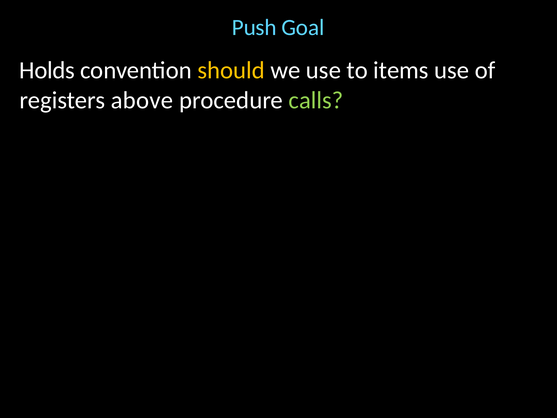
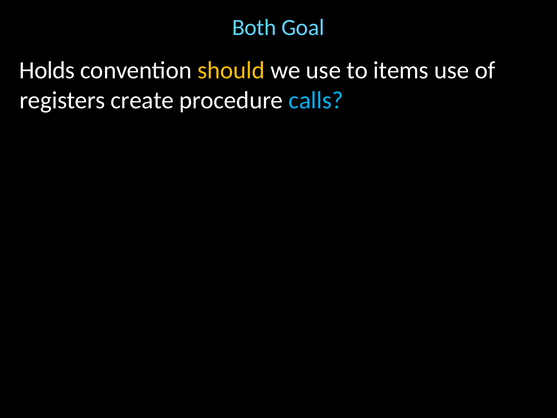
Push: Push -> Both (254, 28)
above: above -> create (142, 100)
calls colour: light green -> light blue (316, 100)
